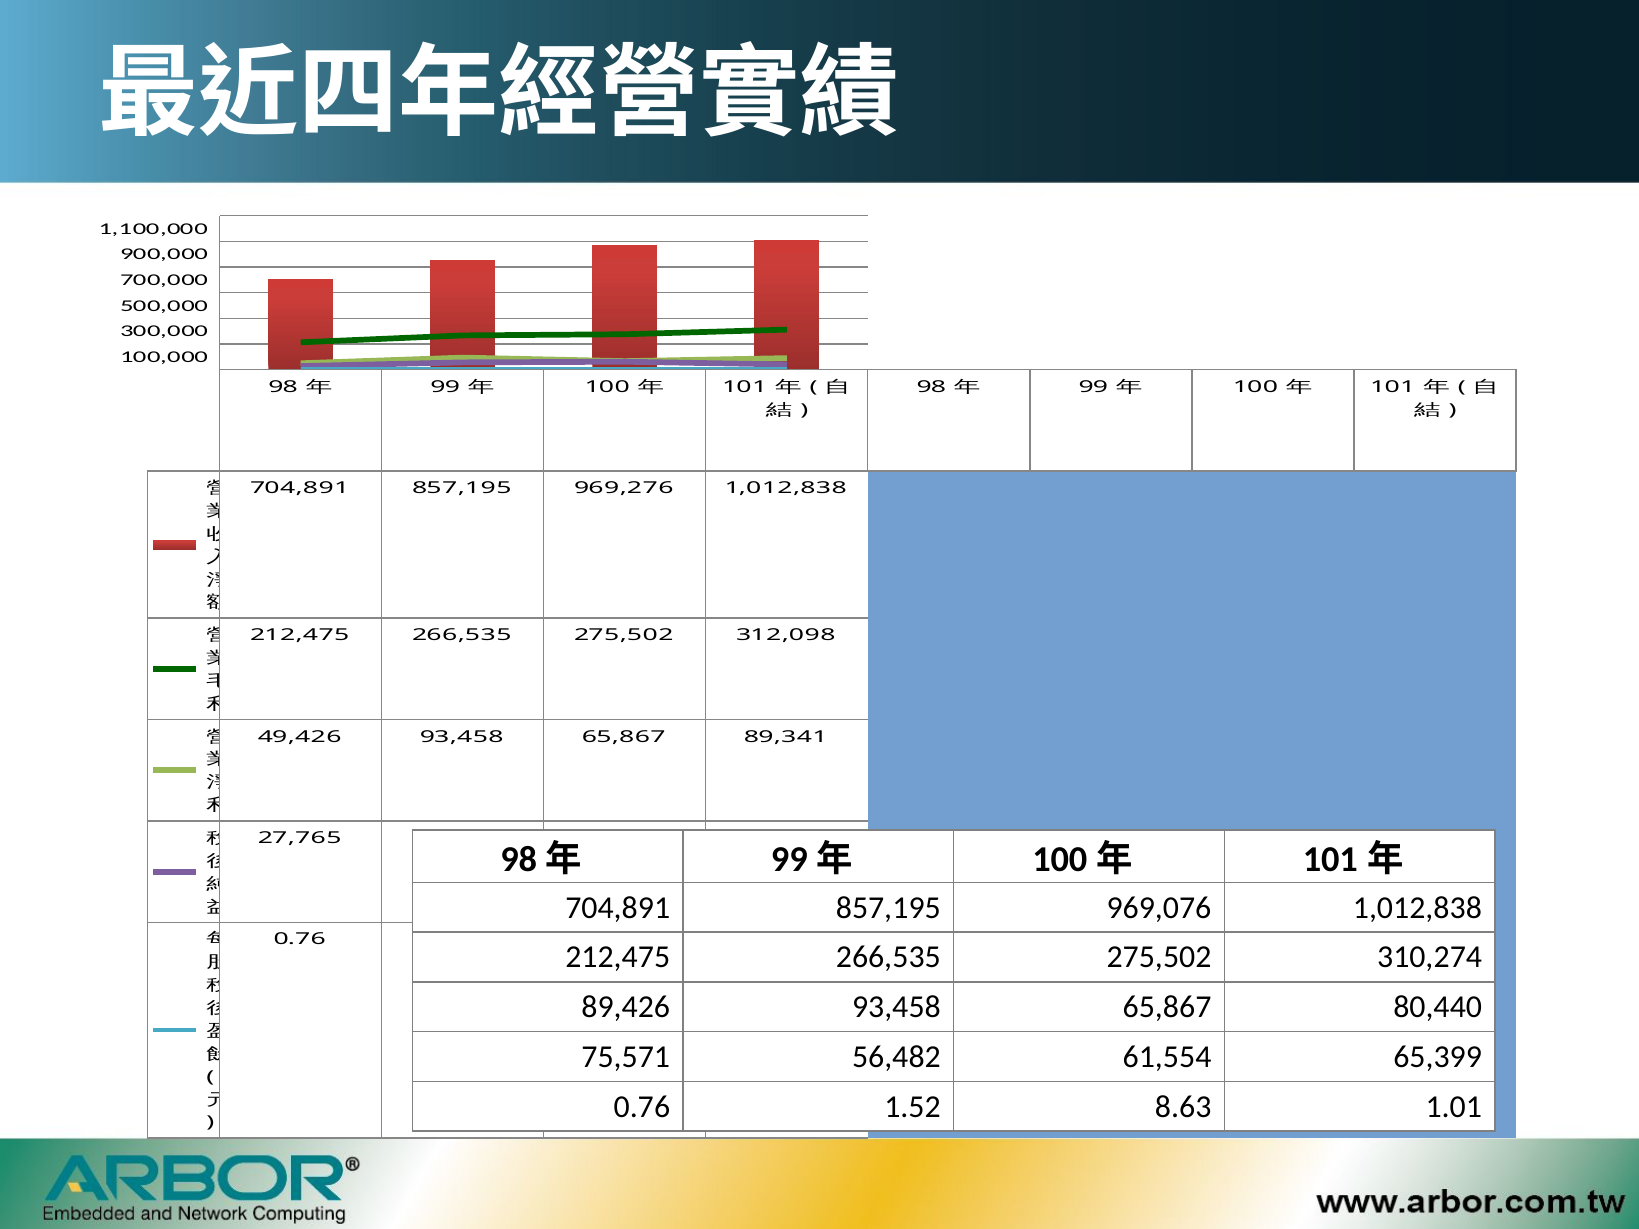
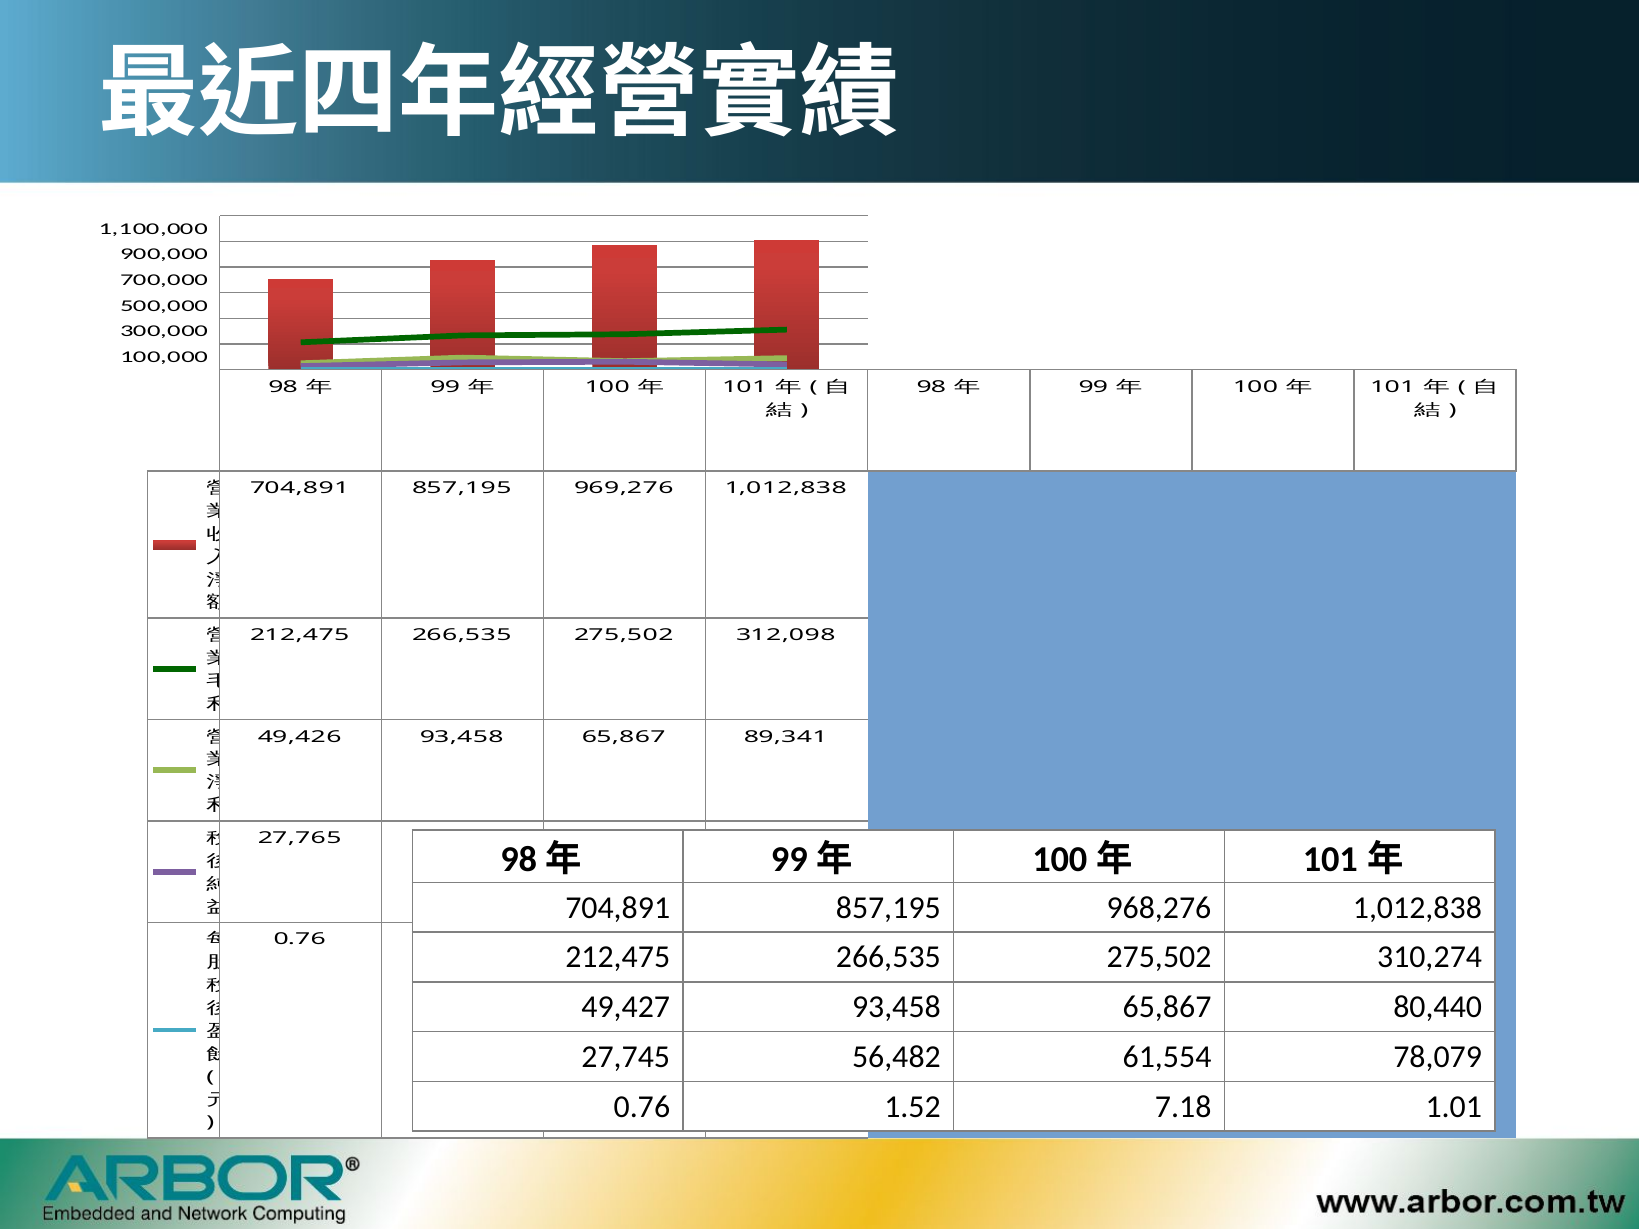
969,076: 969,076 -> 968,276 (1159, 908)
89,426: 89,426 -> 49,427 (626, 1007)
75,571: 75,571 -> 27,745 (626, 1057)
65,399: 65,399 -> 78,079 (1438, 1057)
8.63: 8.63 -> 7.18 (1183, 1107)
